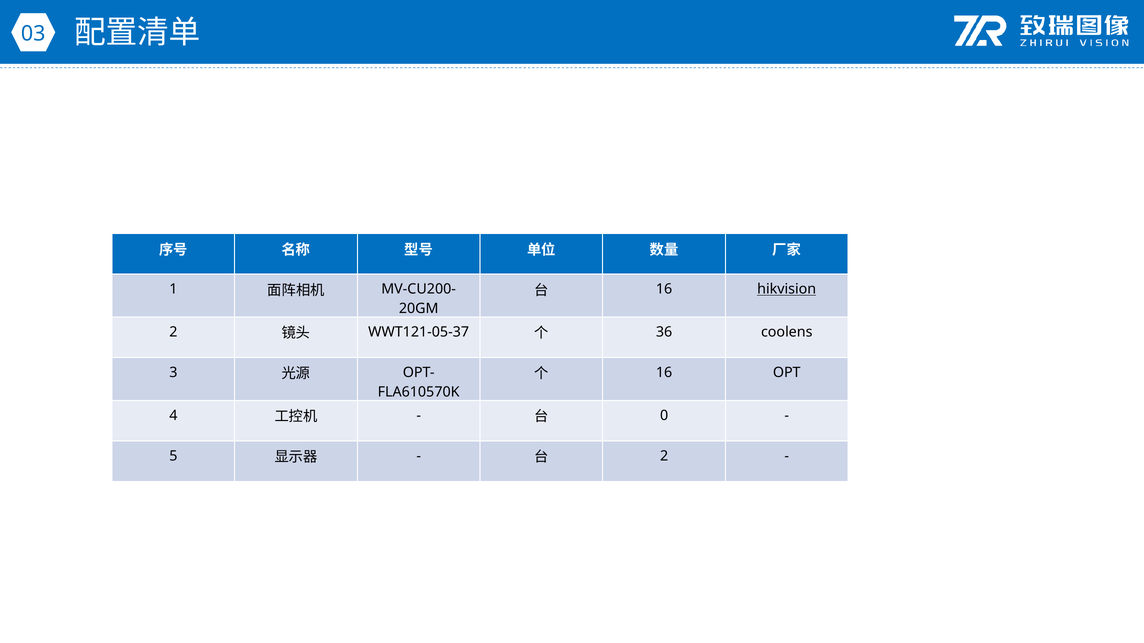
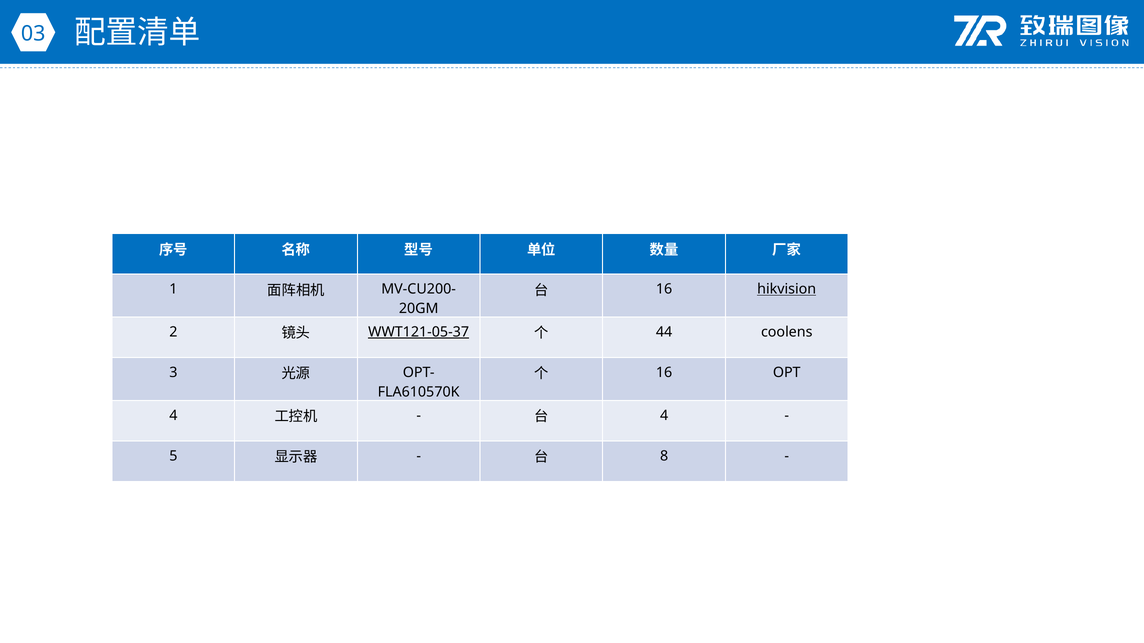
WWT121-05-37 underline: none -> present (419, 332)
36: 36 -> 44 (664, 332)
0: 0 -> 4 (664, 416)
2: 2 -> 8 (664, 456)
